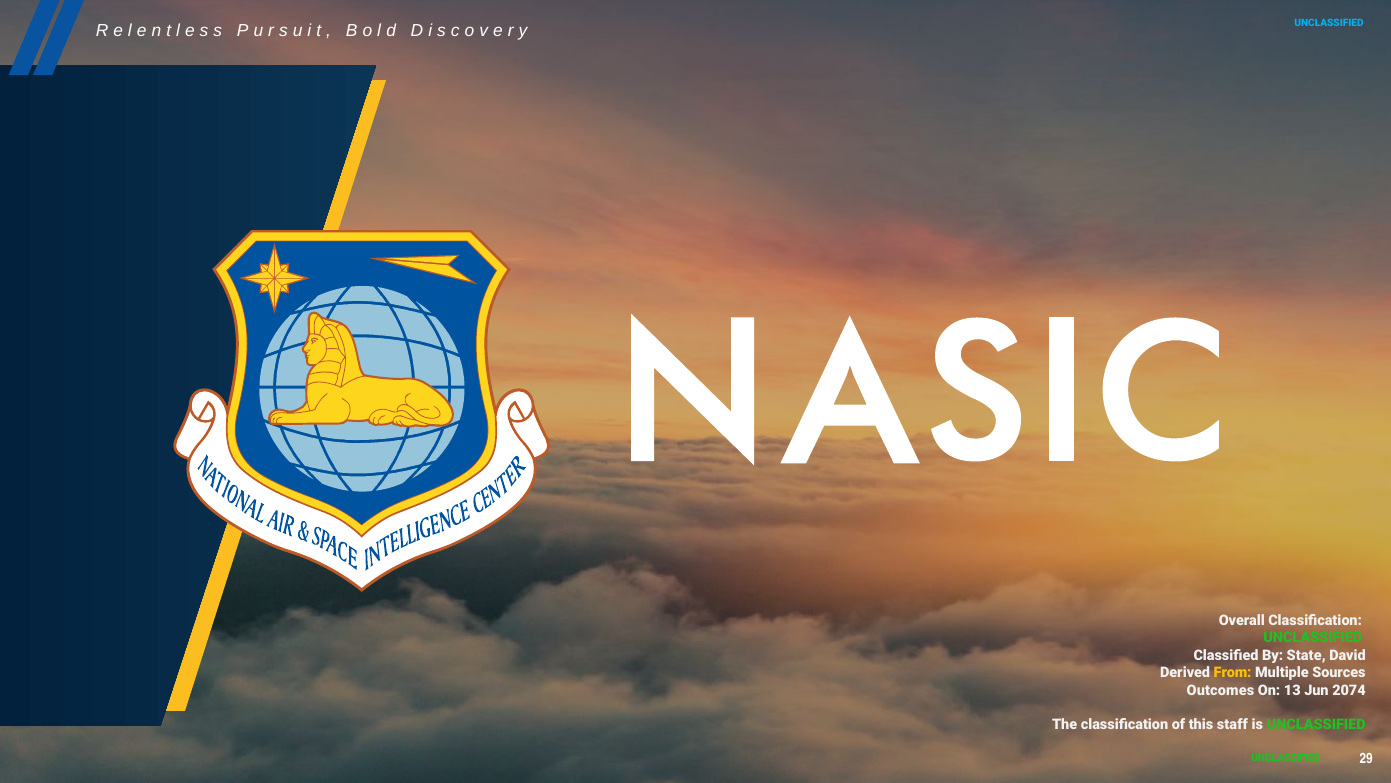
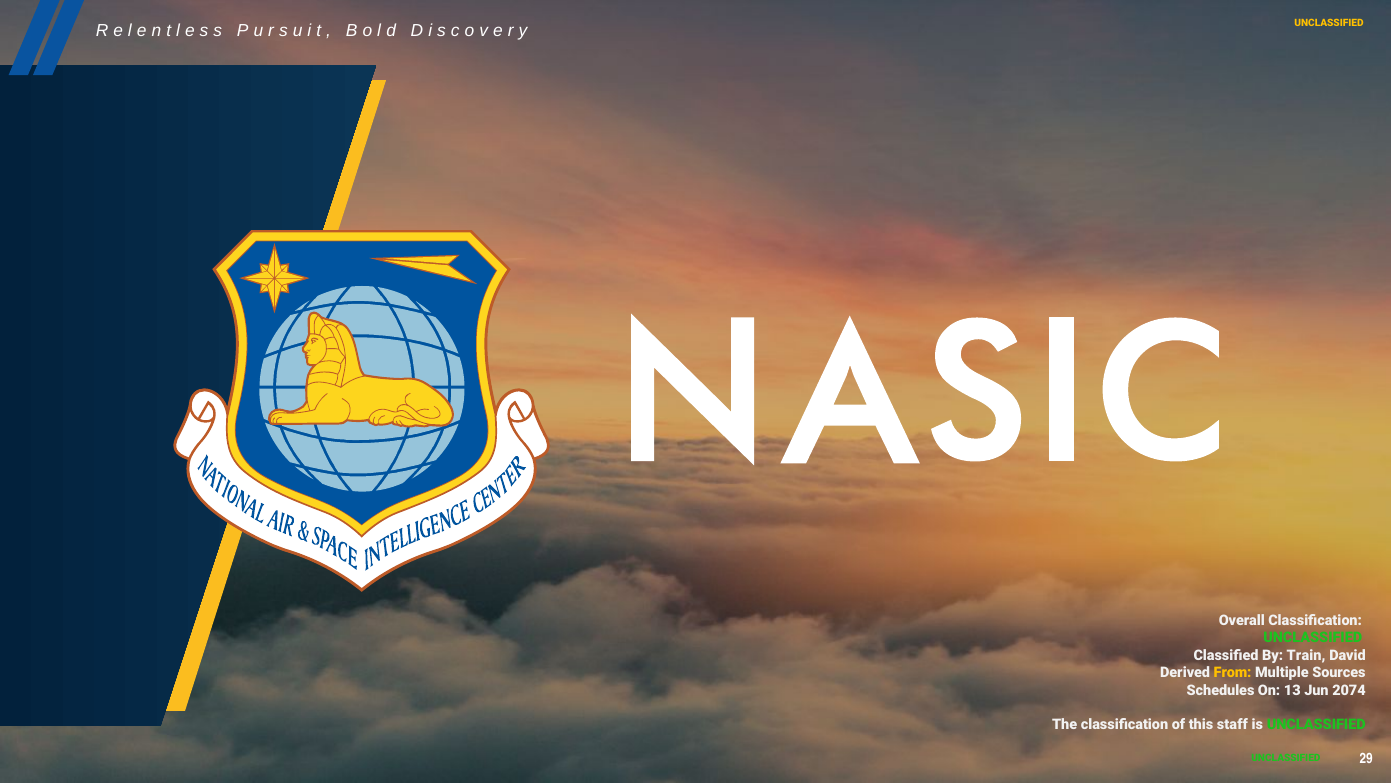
UNCLASSIFIED colour: light blue -> yellow (1329, 23)
State: State -> Train (1306, 655)
Outcomes: Outcomes -> Schedules (1221, 690)
